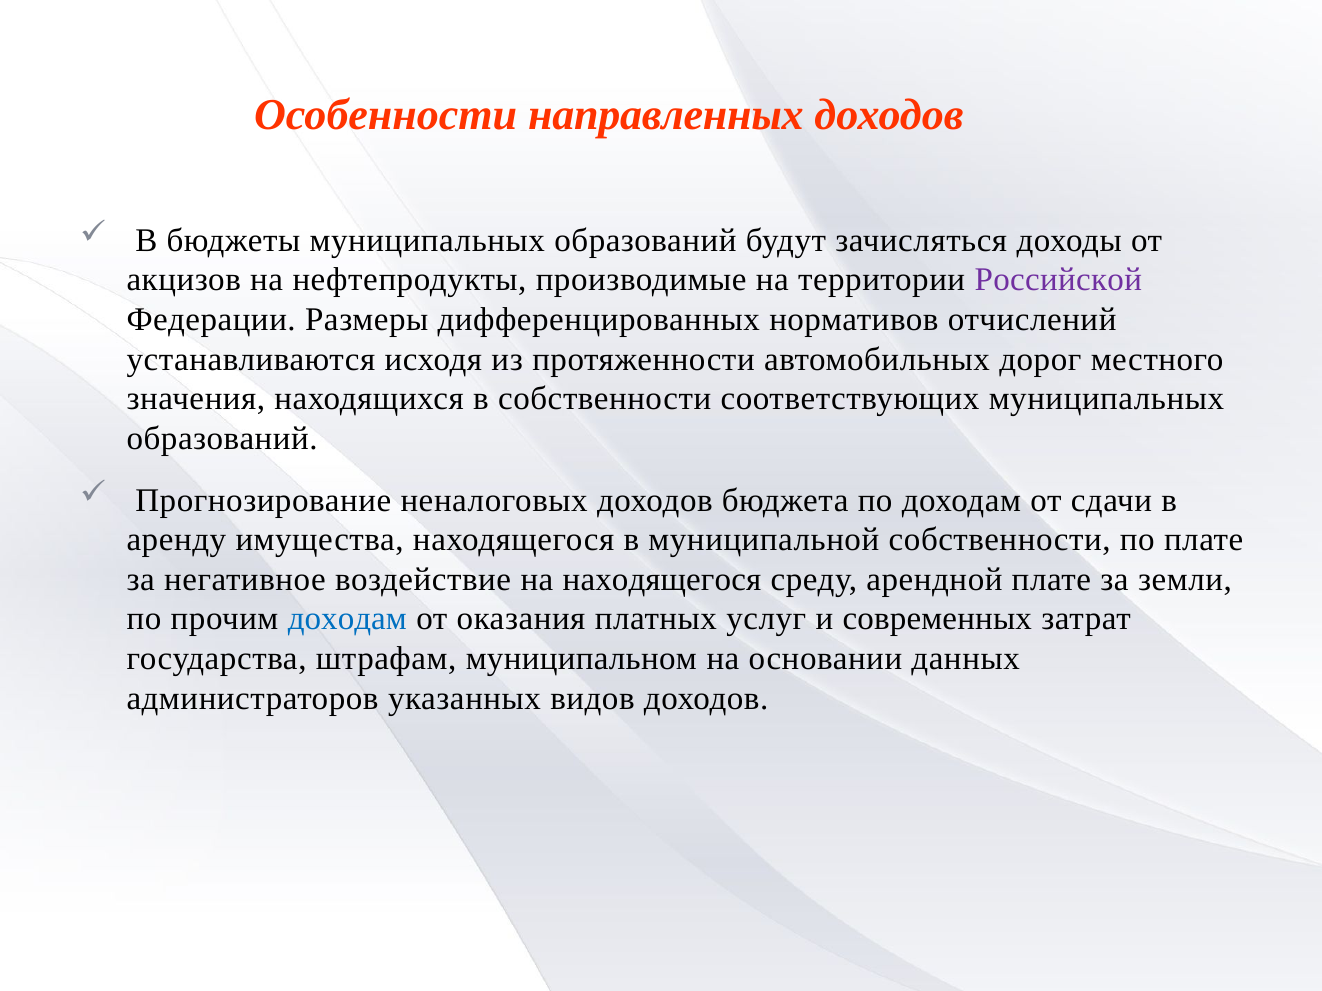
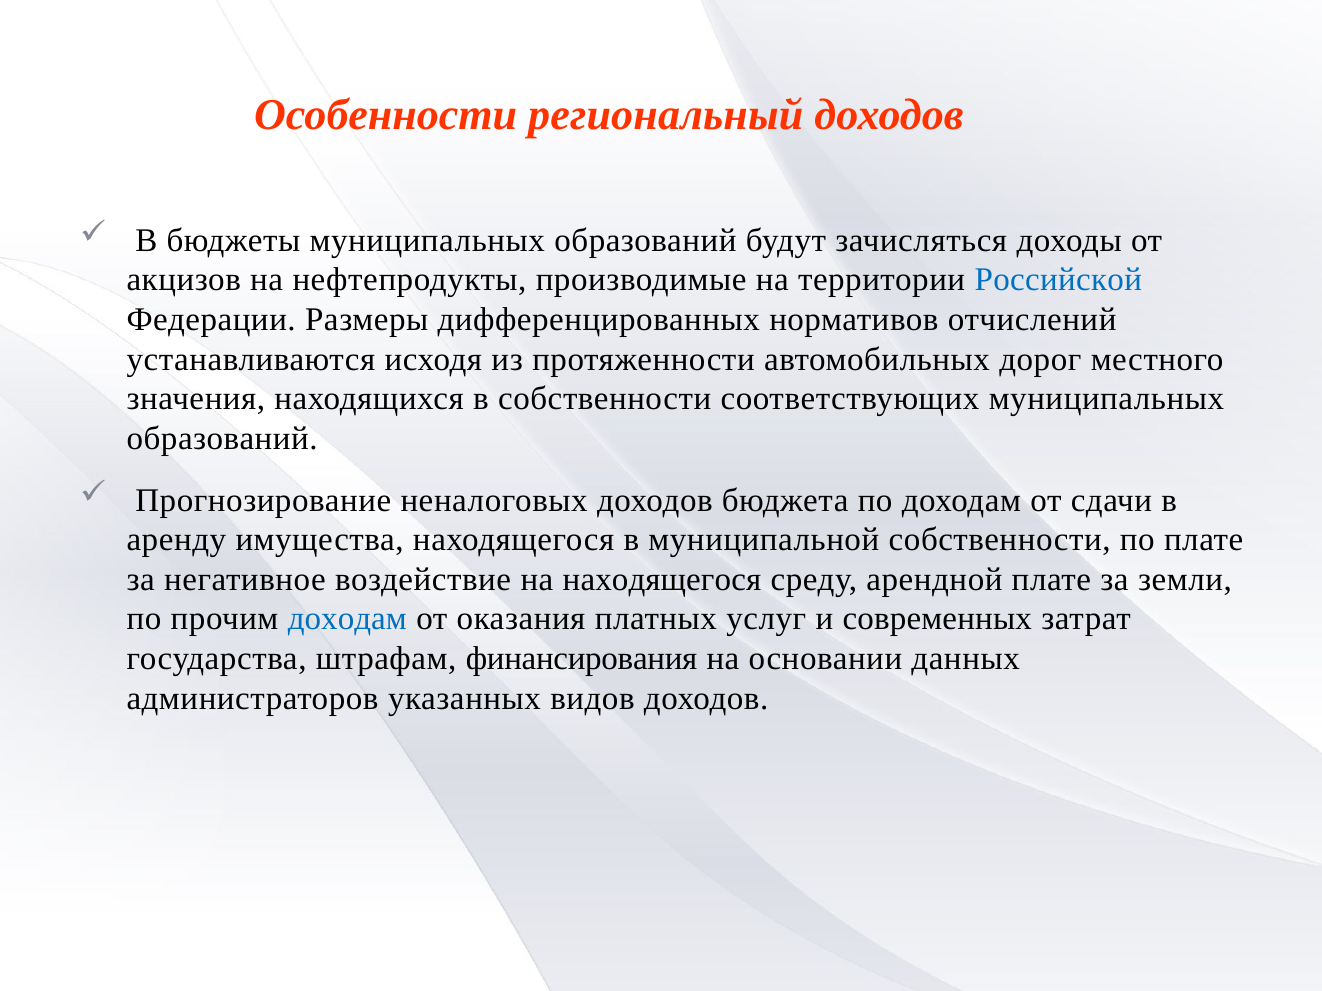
направленных: направленных -> региональный (666, 115)
Российской colour: purple -> blue (1058, 280)
муниципальном: муниципальном -> финансирования (582, 659)
